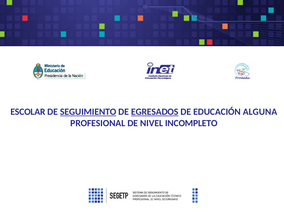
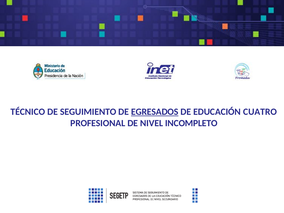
ESCOLAR: ESCOLAR -> TÉCNICO (28, 112)
SEGUIMIENTO underline: present -> none (88, 112)
ALGUNA: ALGUNA -> CUATRO (260, 112)
